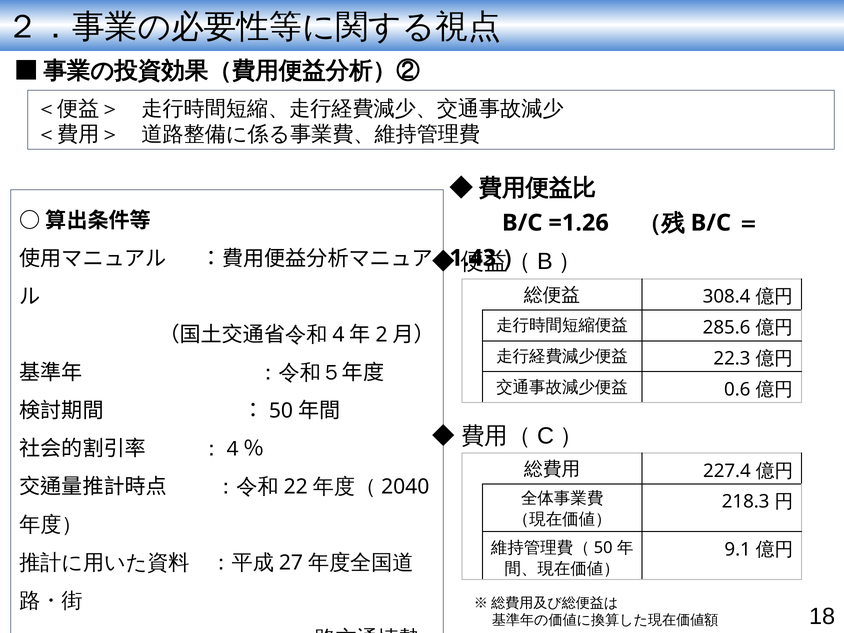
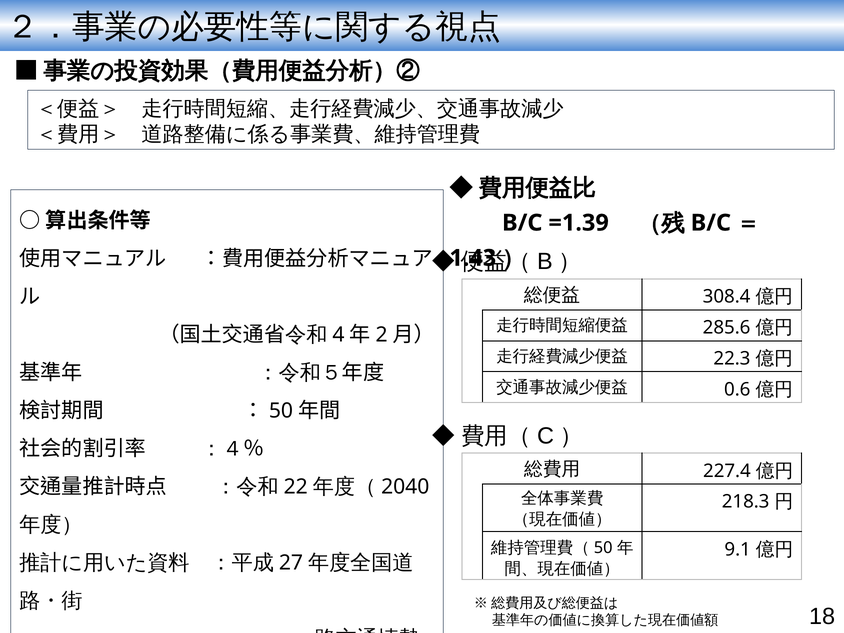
=1.26: =1.26 -> =1.39 (579, 223)
